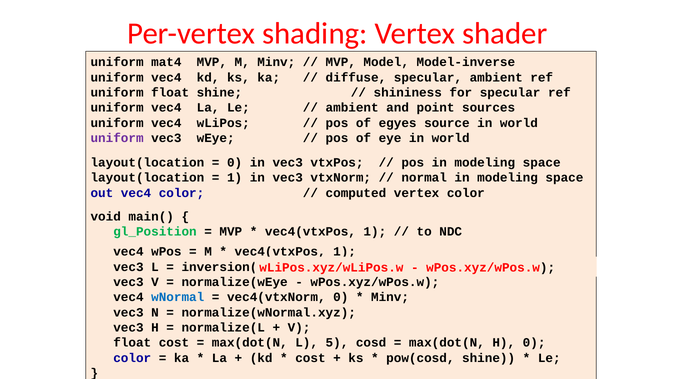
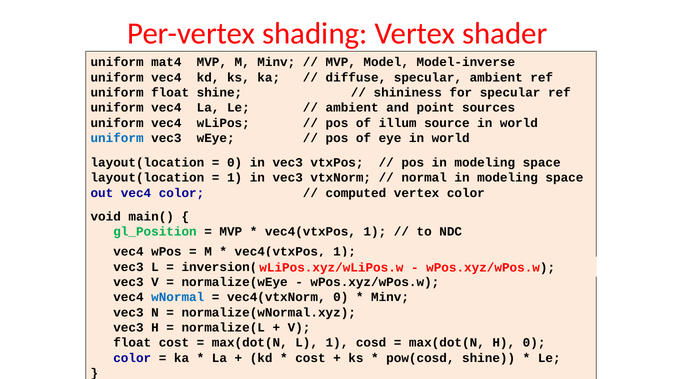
egyes: egyes -> illum (398, 123)
uniform colour: purple -> blue (117, 138)
L 5: 5 -> 1 (337, 343)
